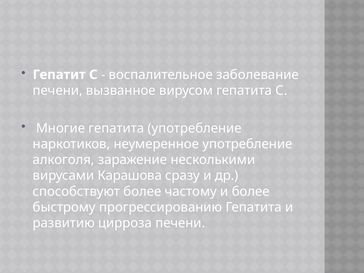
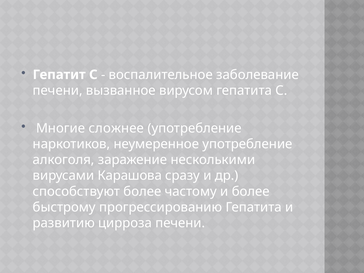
Многие гепатита: гепатита -> сложнее (116, 128)
